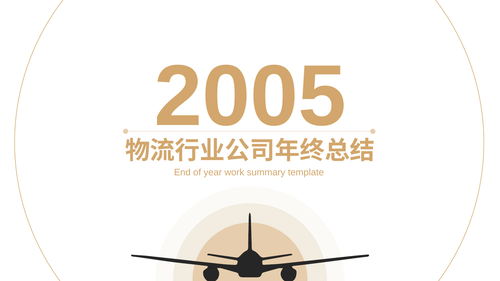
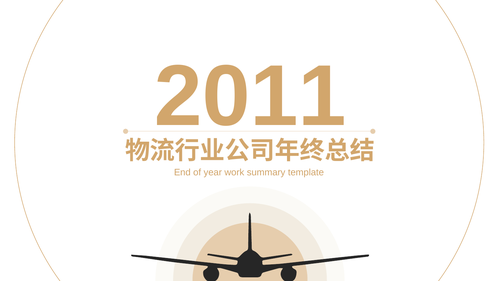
2005: 2005 -> 2011 (250, 97)
